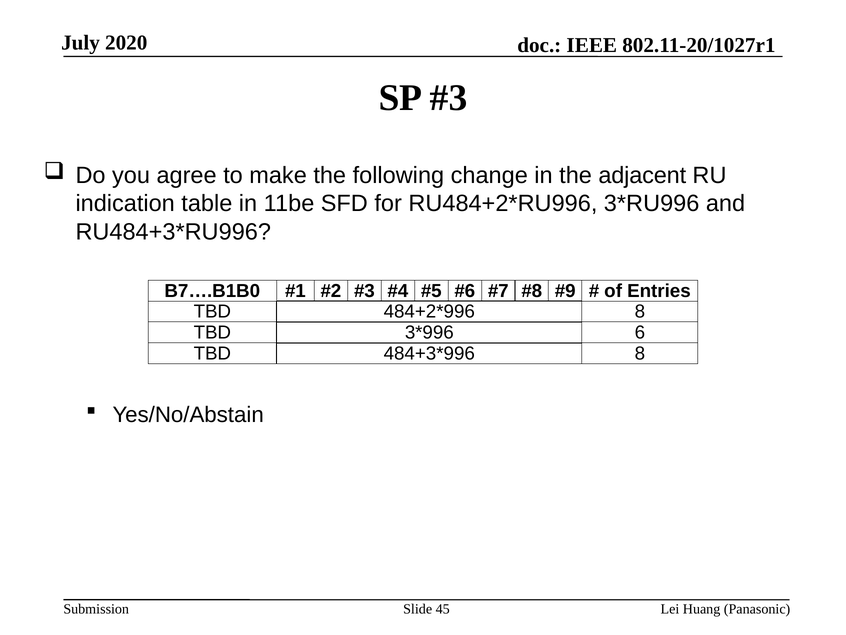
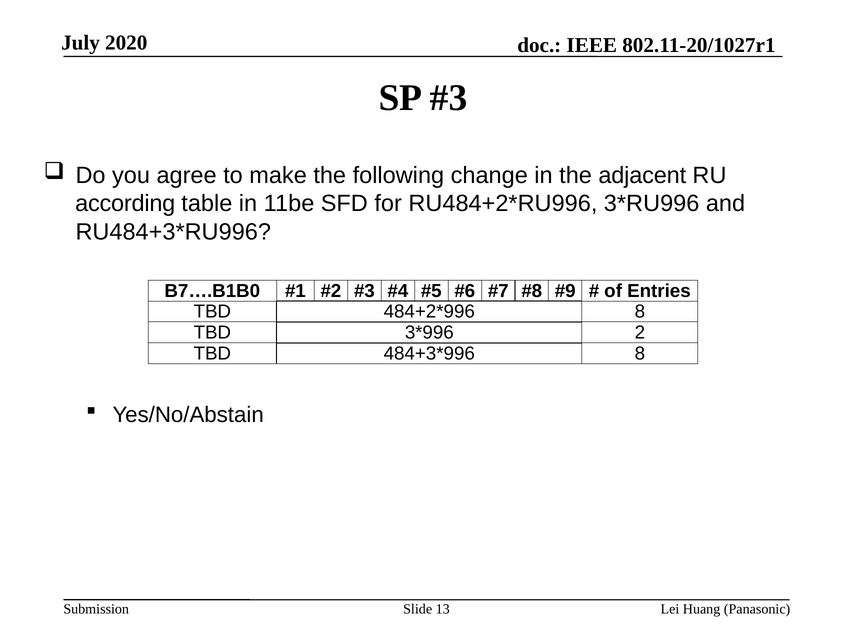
indication: indication -> according (125, 203)
6: 6 -> 2 (640, 332)
45: 45 -> 13 (443, 609)
